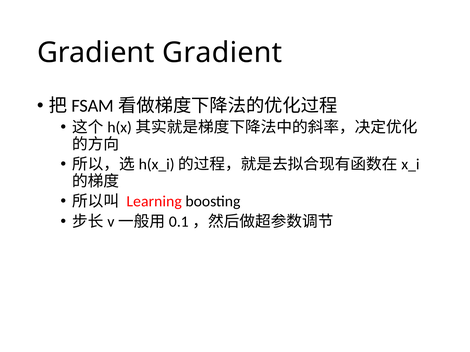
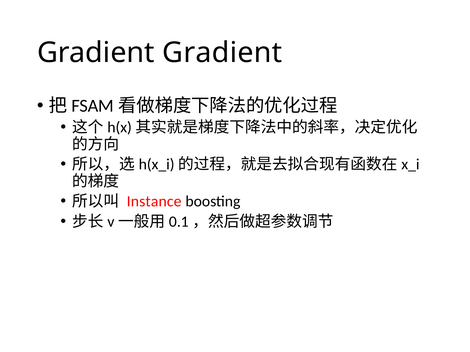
Learning: Learning -> Instance (154, 202)
